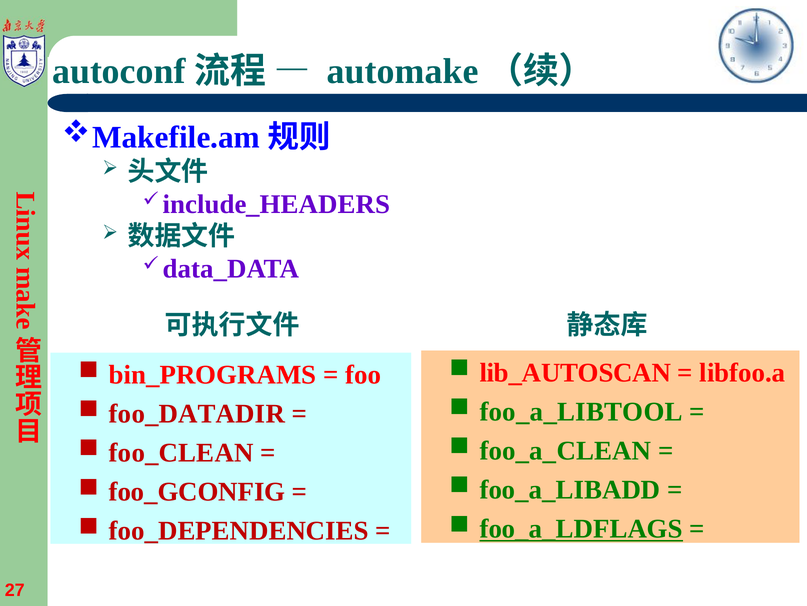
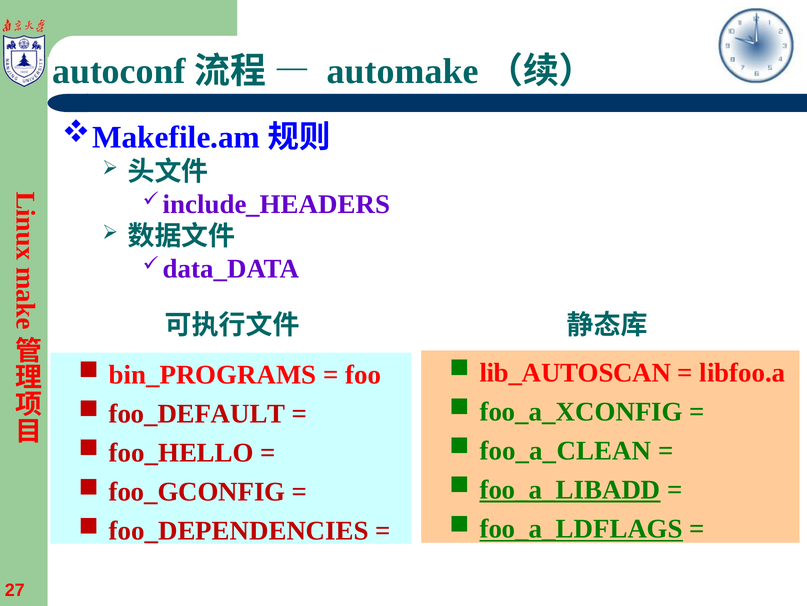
foo_a_LIBTOOL: foo_a_LIBTOOL -> foo_a_XCONFIG (581, 411)
foo_DATADIR: foo_DATADIR -> foo_DEFAULT (197, 413)
foo_CLEAN: foo_CLEAN -> foo_HELLO (181, 452)
foo_a_LIBADD underline: none -> present (570, 489)
